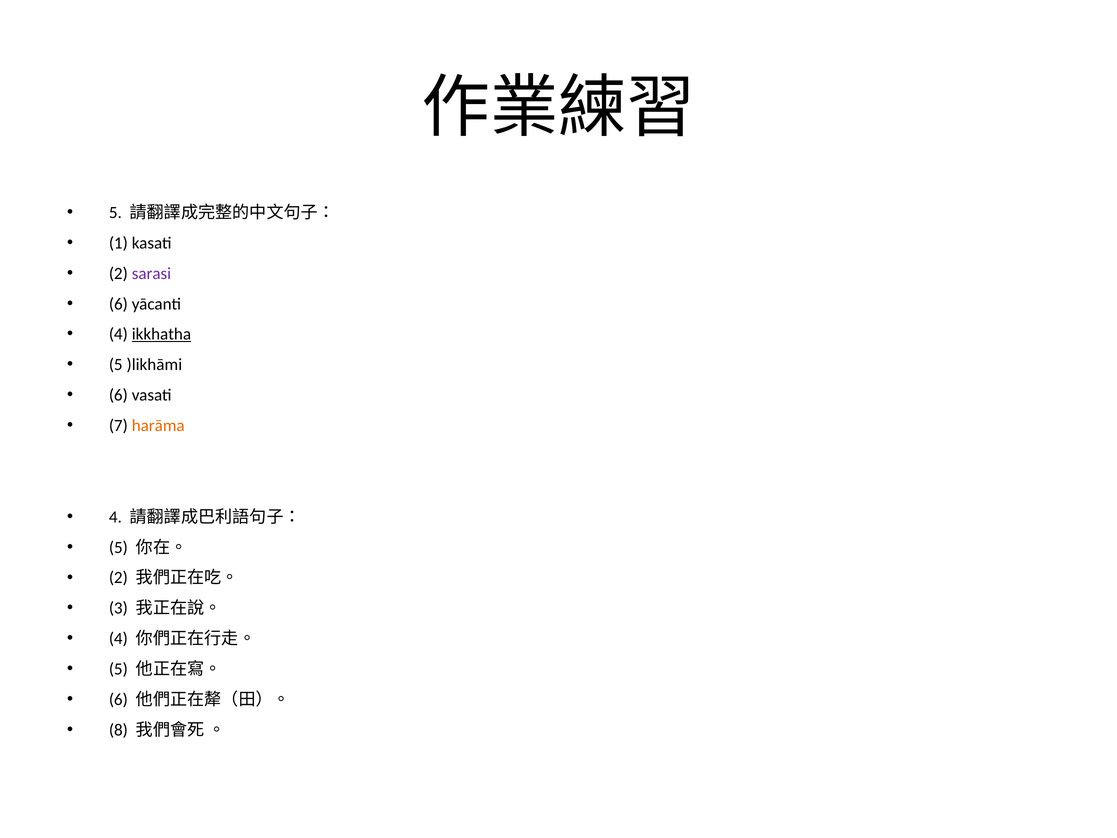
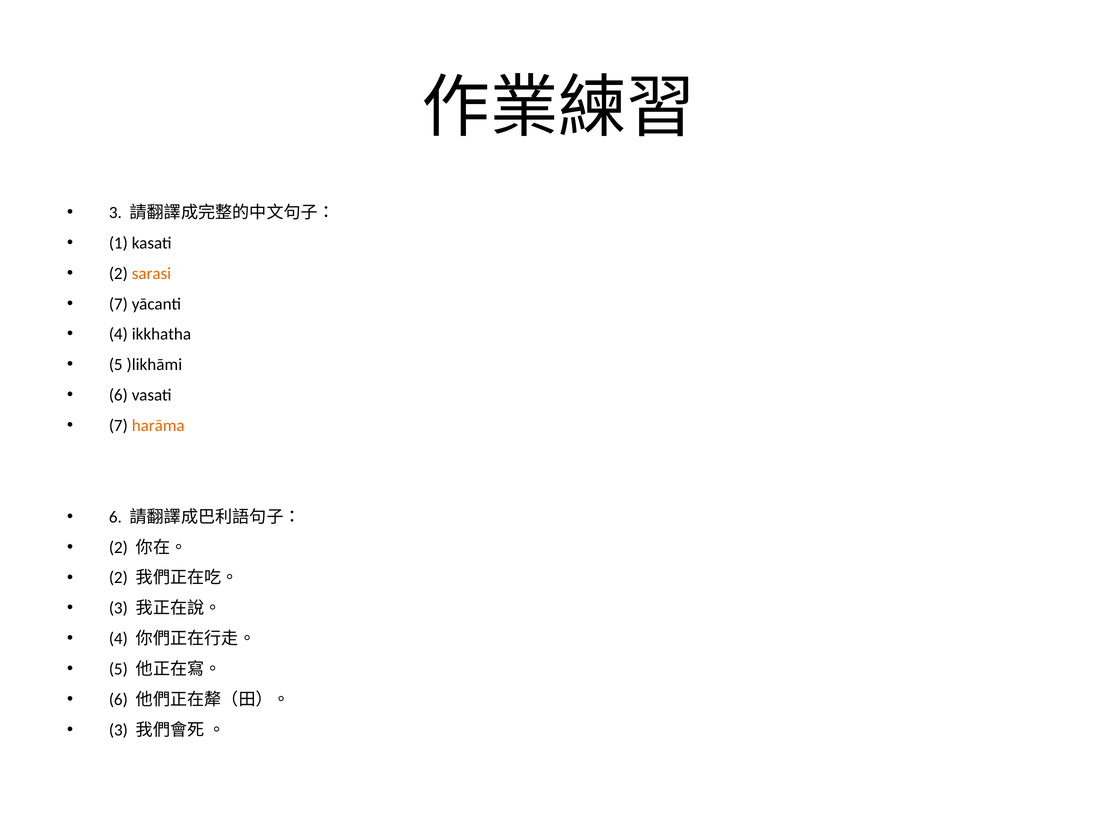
5: 5 -> 3 (115, 212)
sarasi colour: purple -> orange (151, 273)
6: 6 -> 7 (118, 304)
ikkhatha underline: present -> none (161, 334)
4: 4 -> 6 (115, 517)
5: 5 -> 2 (118, 547)
8: 8 -> 3 (118, 730)
